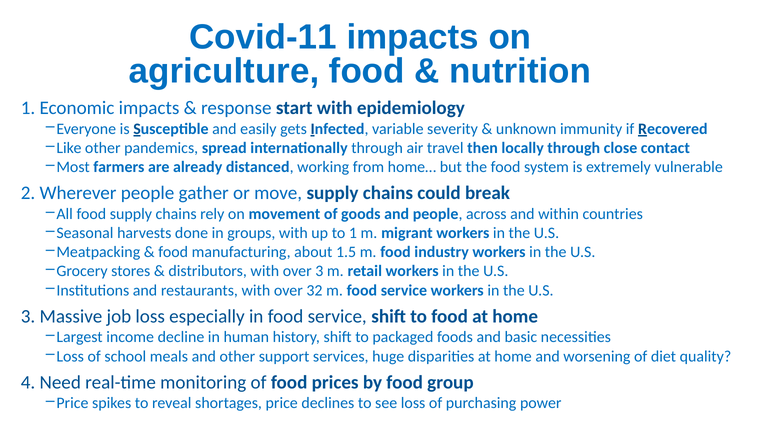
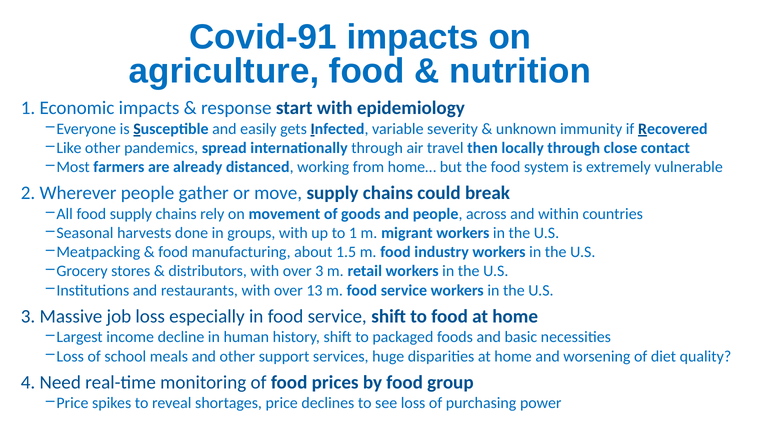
Covid-11: Covid-11 -> Covid-91 (263, 37)
32: 32 -> 13 (314, 290)
